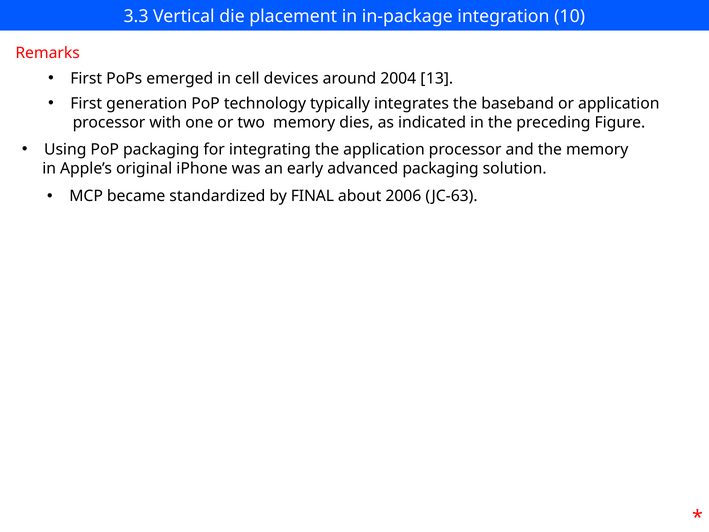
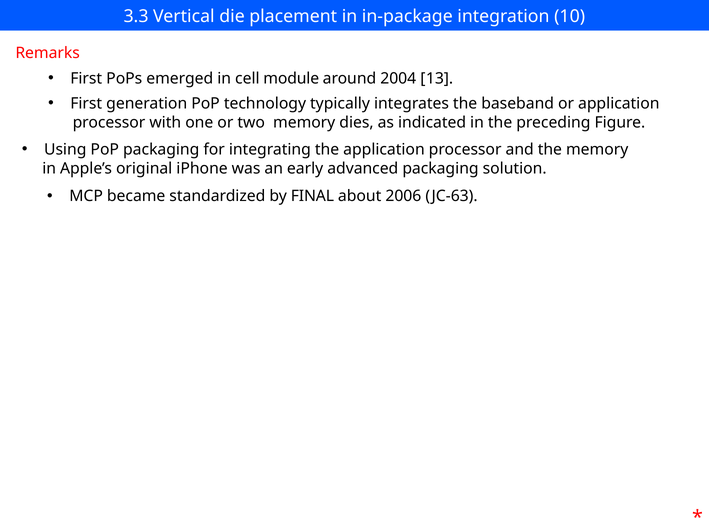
devices: devices -> module (291, 79)
